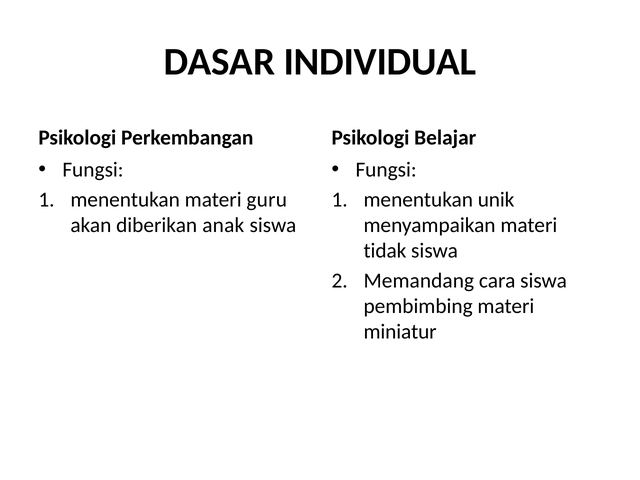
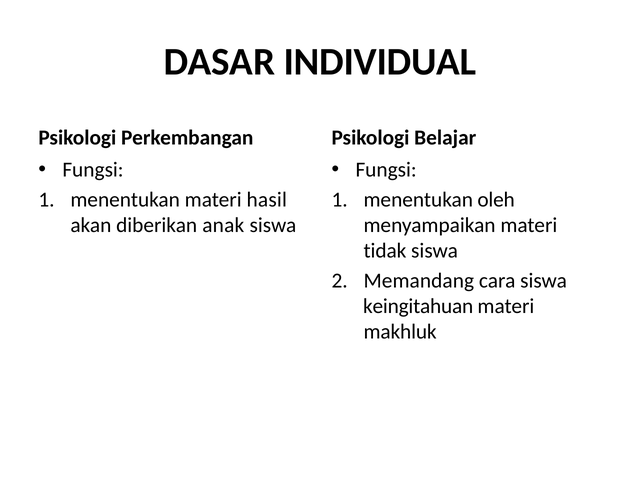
guru: guru -> hasil (267, 200)
unik: unik -> oleh (496, 200)
pembimbing: pembimbing -> keingitahuan (418, 306)
miniatur: miniatur -> makhluk (400, 332)
